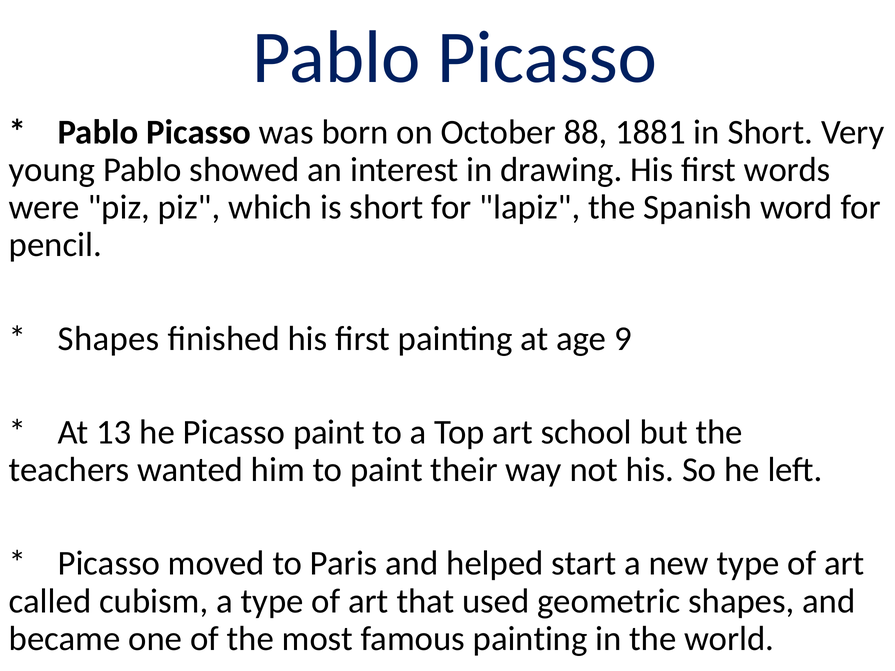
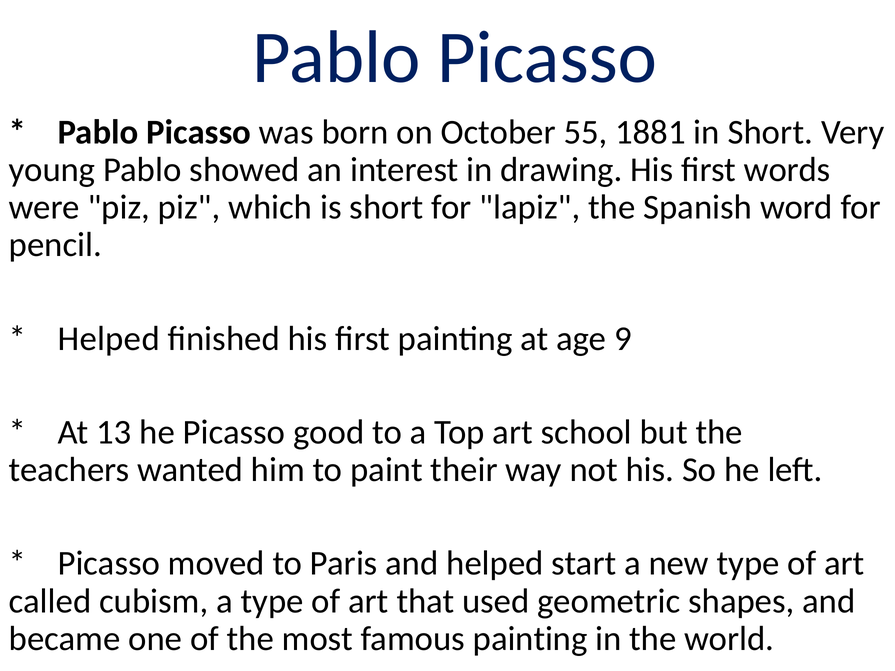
88: 88 -> 55 (585, 132)
Shapes: Shapes -> Helped (109, 339)
Picasso paint: paint -> good (329, 432)
